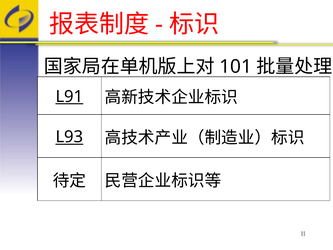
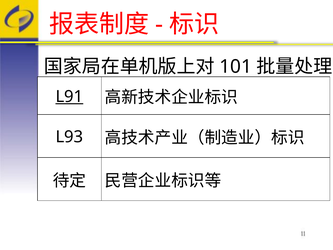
L93 underline: present -> none (69, 137)
